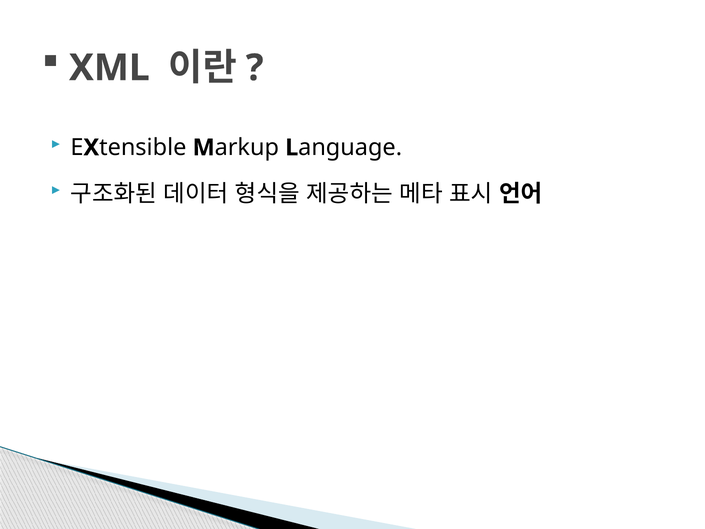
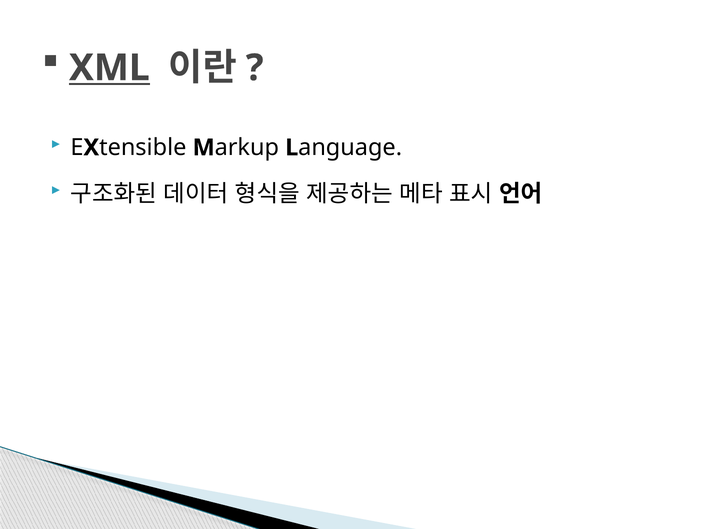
XML underline: none -> present (109, 68)
